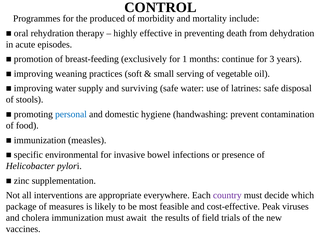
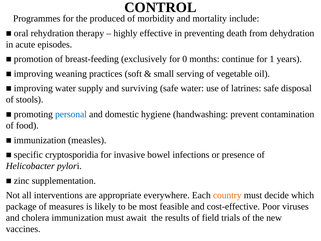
1: 1 -> 0 (185, 59)
3: 3 -> 1 (272, 59)
environmental: environmental -> cryptosporidia (72, 155)
country colour: purple -> orange (227, 195)
Peak: Peak -> Poor (271, 206)
